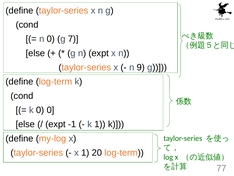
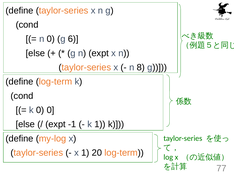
7: 7 -> 6 (73, 39)
9: 9 -> 8 (141, 67)
